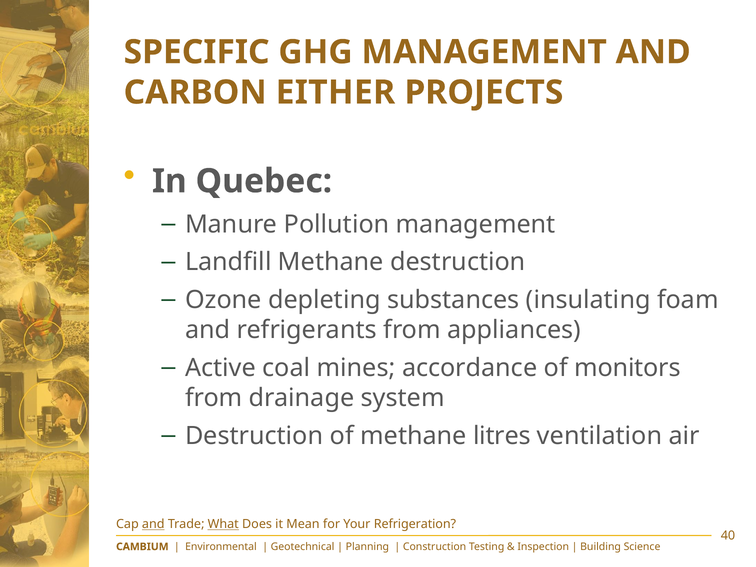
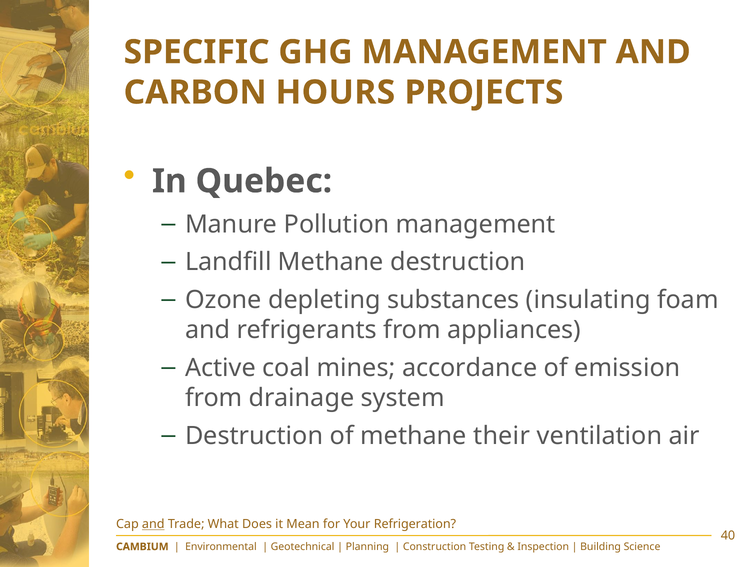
EITHER: EITHER -> HOURS (335, 92)
monitors: monitors -> emission (627, 368)
litres: litres -> their (502, 436)
What underline: present -> none (223, 524)
